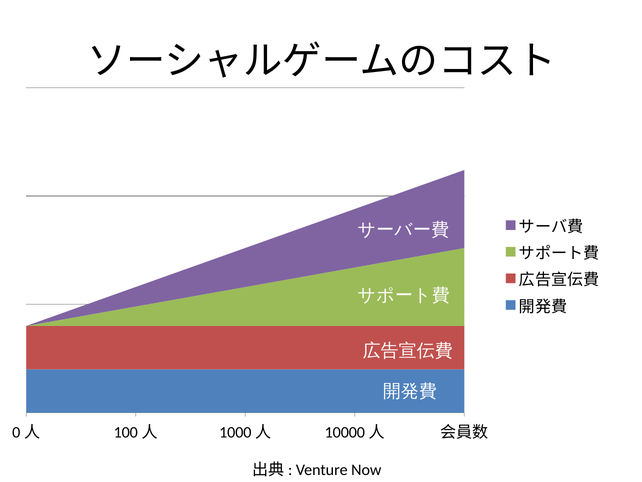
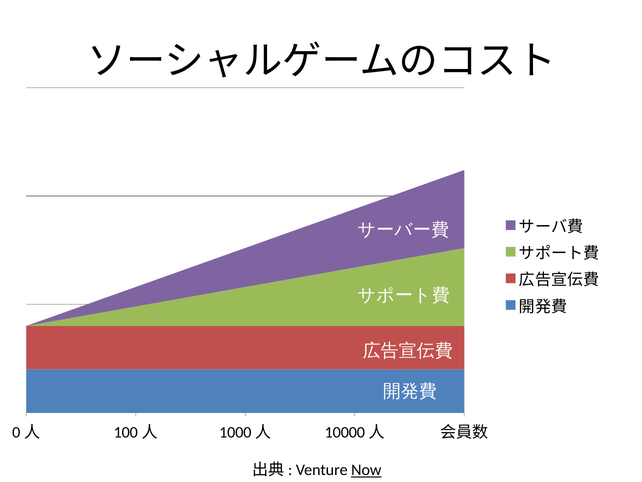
Now underline: none -> present (366, 469)
